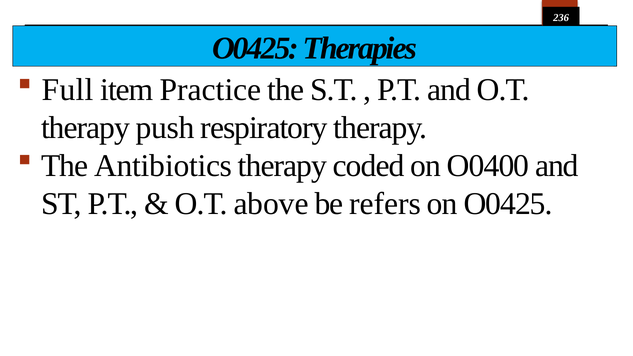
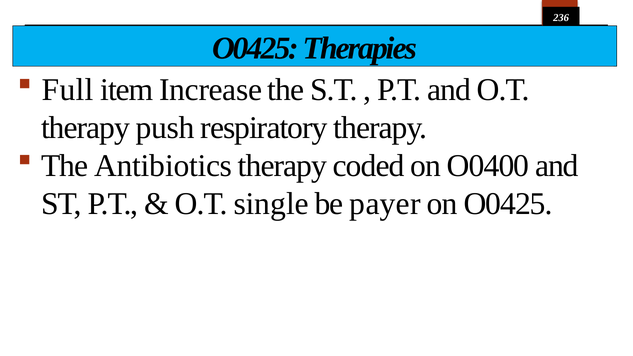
Practice: Practice -> Increase (211, 90)
above: above -> single (271, 204)
refers: refers -> payer (385, 204)
